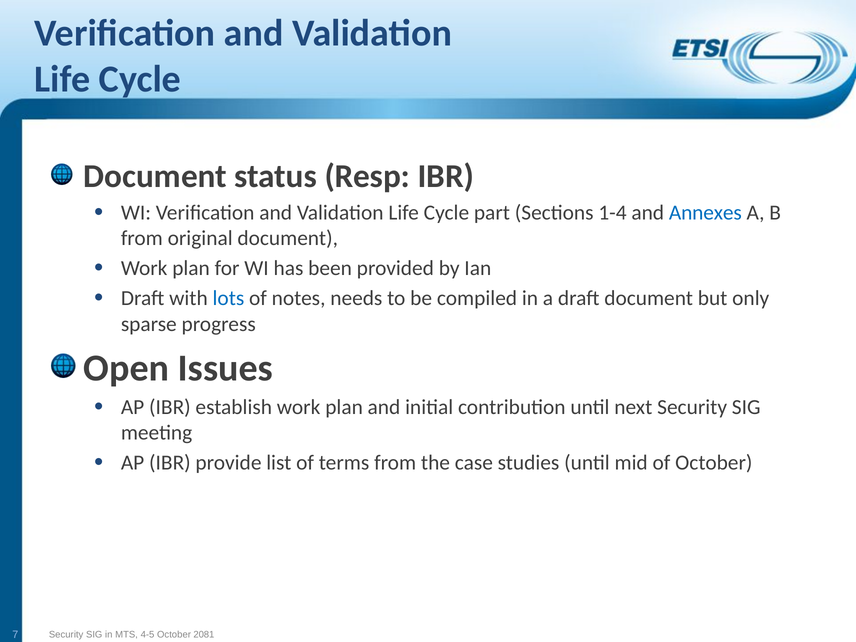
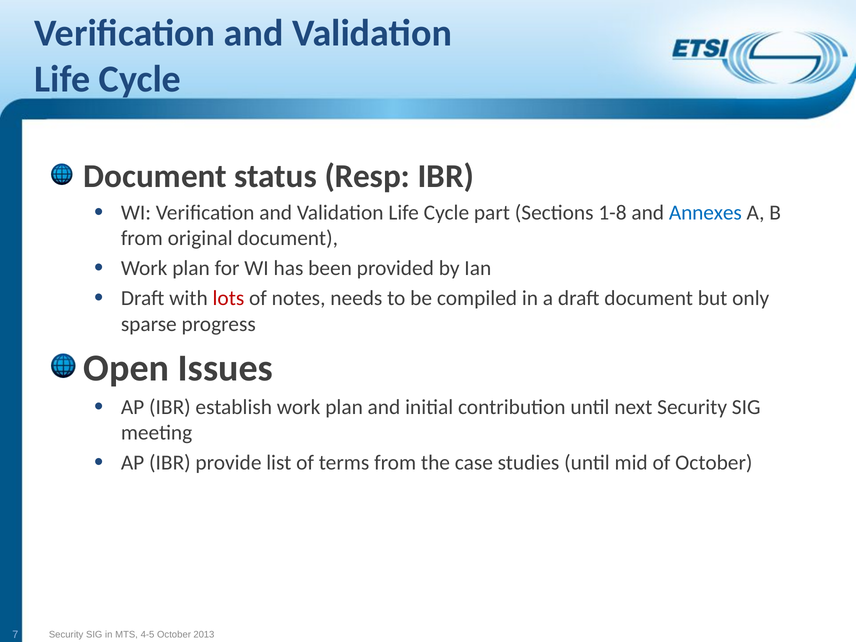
1-4: 1-4 -> 1-8 (612, 213)
lots colour: blue -> red (228, 298)
2081: 2081 -> 2013 (204, 634)
